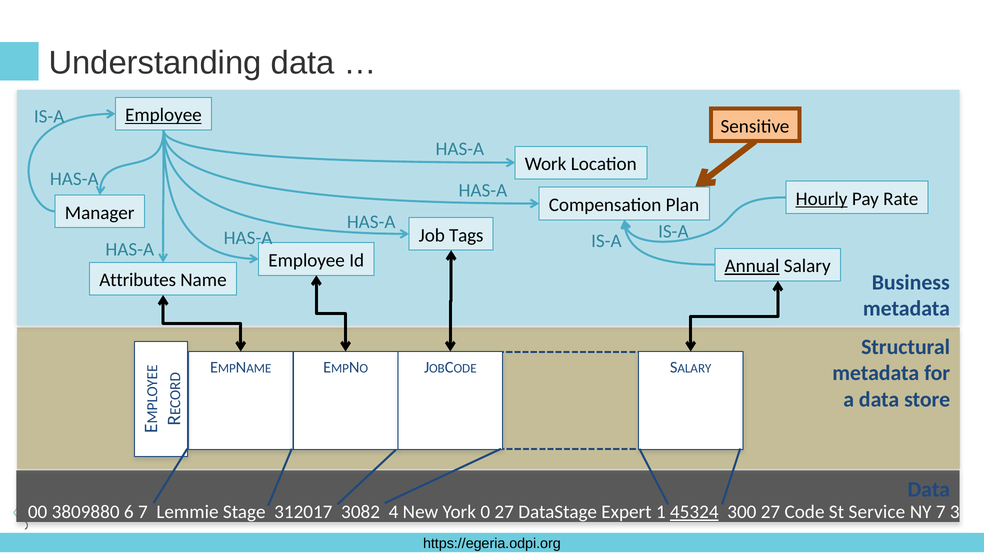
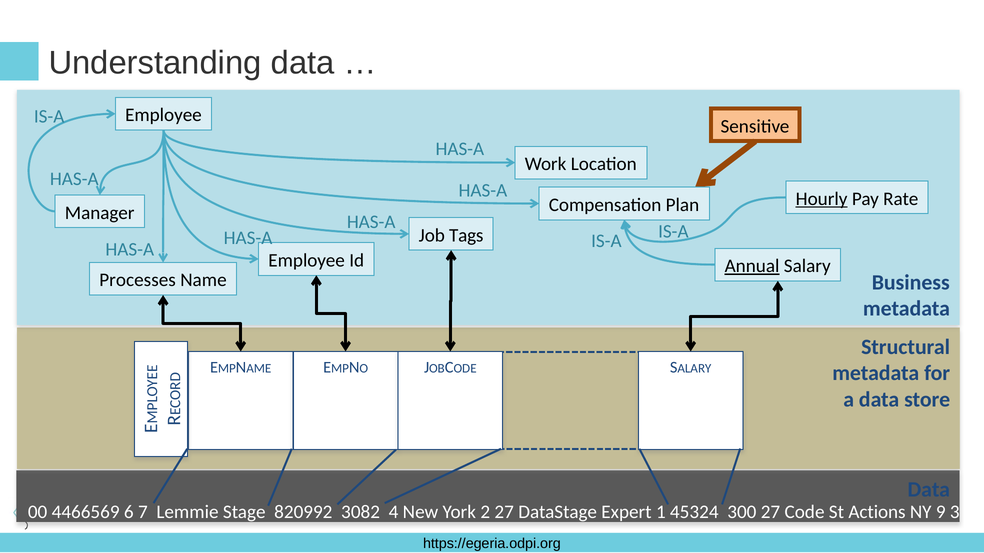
Employee underline: present -> none (163, 115)
Attributes: Attributes -> Processes (138, 280)
3809880: 3809880 -> 4466569 (86, 513)
312017: 312017 -> 820992 (303, 513)
0: 0 -> 2 (485, 513)
45324 underline: present -> none (694, 513)
Service: Service -> Actions (877, 513)
NY 7: 7 -> 9 (941, 513)
